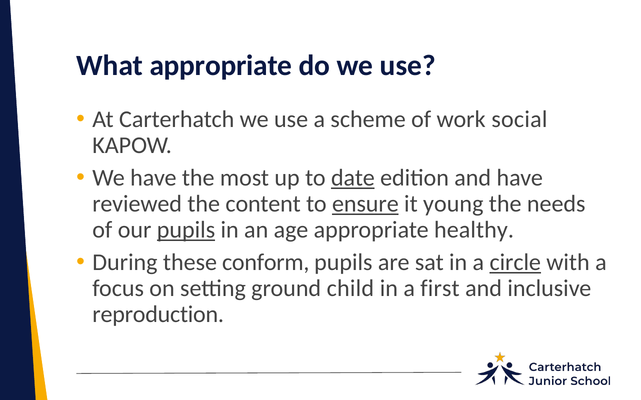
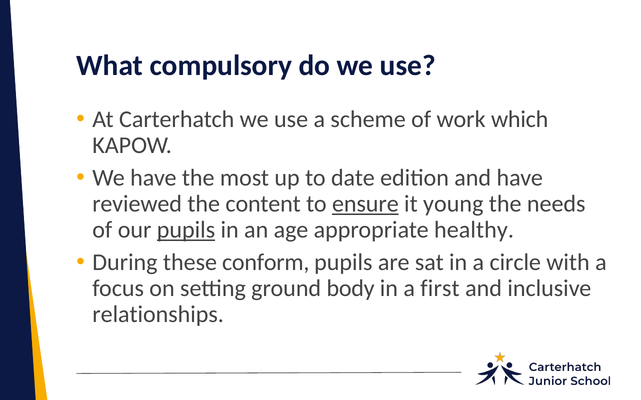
What appropriate: appropriate -> compulsory (221, 66)
social: social -> which (520, 120)
date underline: present -> none (353, 178)
circle underline: present -> none (515, 263)
child: child -> body (351, 289)
reproduction: reproduction -> relationships (158, 315)
